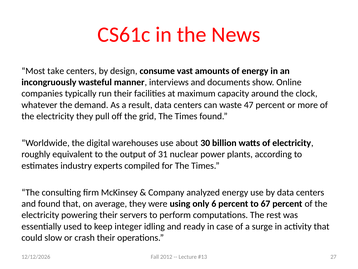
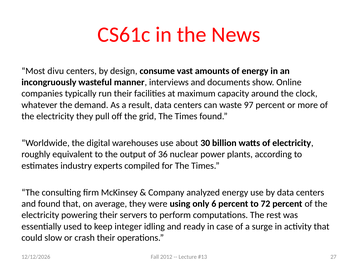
take: take -> divu (56, 71)
47: 47 -> 97 (249, 105)
31: 31 -> 36 (163, 154)
67: 67 -> 72 (266, 203)
